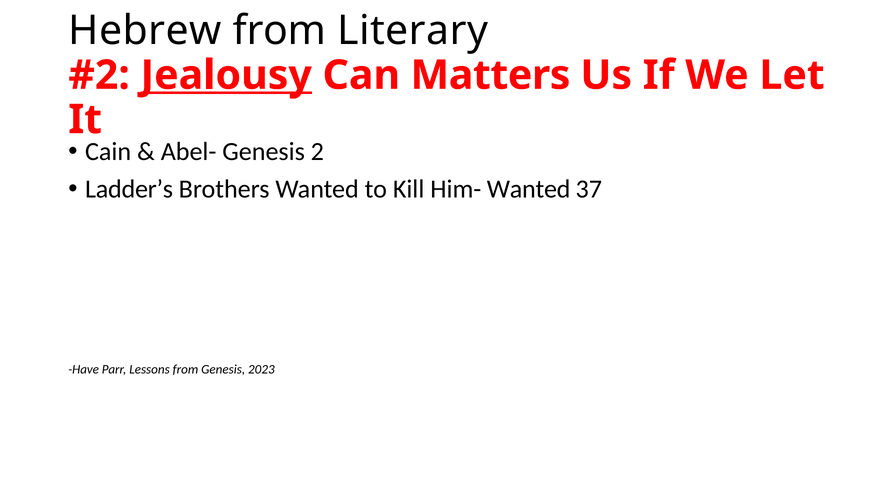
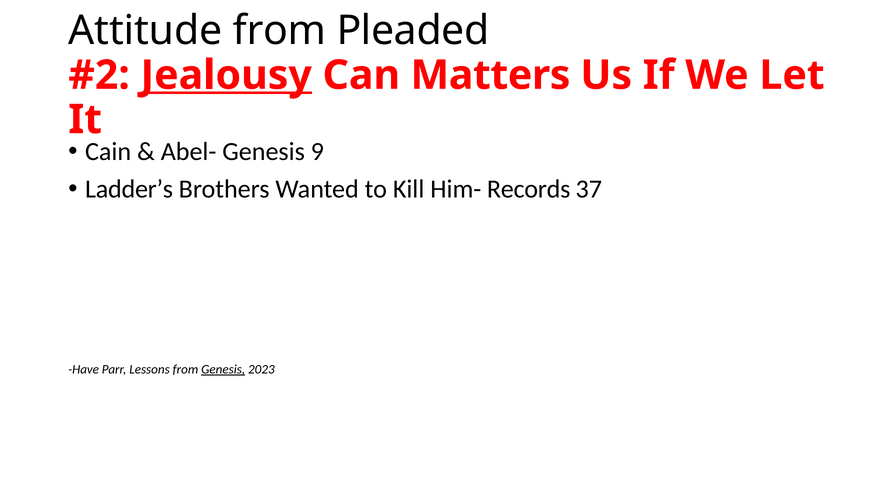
Hebrew: Hebrew -> Attitude (145, 31)
Literary: Literary -> Pleaded (413, 31)
2: 2 -> 9 (317, 151)
Him- Wanted: Wanted -> Records (529, 189)
Genesis underline: none -> present (223, 370)
